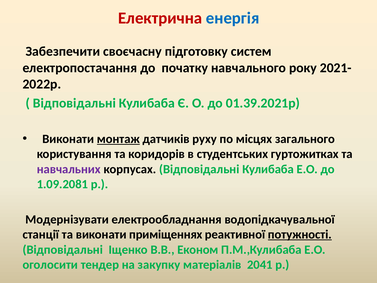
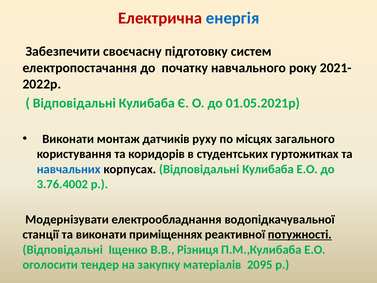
01.39.2021р: 01.39.2021р -> 01.05.2021р (263, 103)
монтаж underline: present -> none (118, 139)
навчальних colour: purple -> blue (69, 169)
1.09.2081: 1.09.2081 -> 3.76.4002 (62, 184)
Економ: Економ -> Різниця (198, 249)
2041: 2041 -> 2095 (260, 265)
